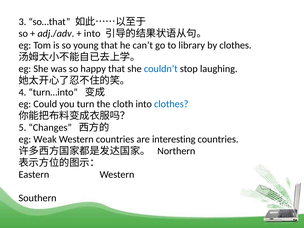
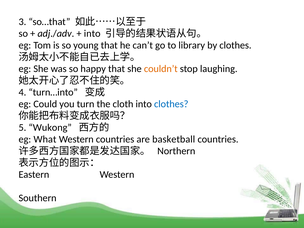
couldn’t colour: blue -> orange (161, 69)
Changes: Changes -> Wukong (50, 128)
Weak: Weak -> What (45, 139)
interesting: interesting -> basketball (174, 139)
